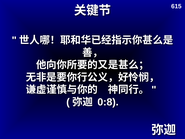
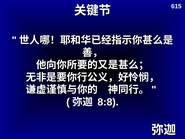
0:8: 0:8 -> 8:8 (108, 102)
